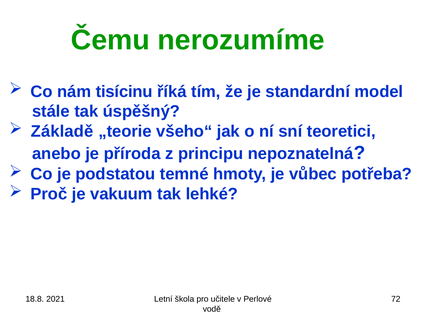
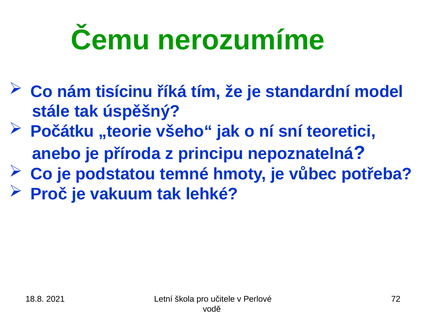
Základě: Základě -> Počátku (62, 131)
